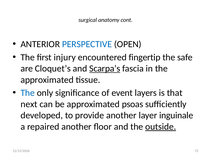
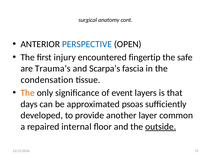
Cloquet’s: Cloquet’s -> Trauma’s (53, 69)
Scarpa’s underline: present -> none (105, 69)
approximated: approximated -> condensation (47, 80)
The colour: blue -> orange (28, 93)
next: next -> days (29, 104)
inguinale: inguinale -> common (176, 116)
repaired another: another -> internal (76, 127)
